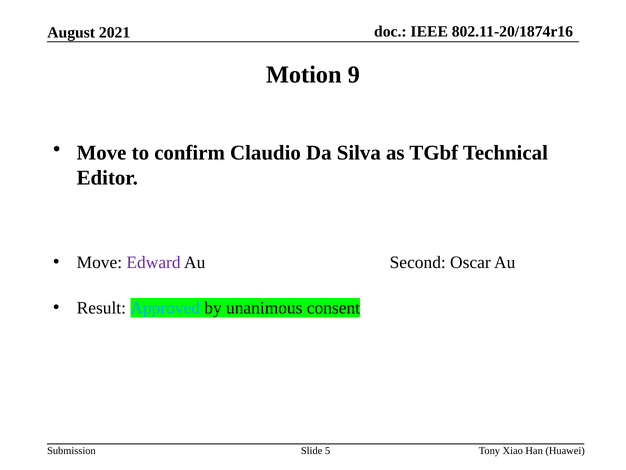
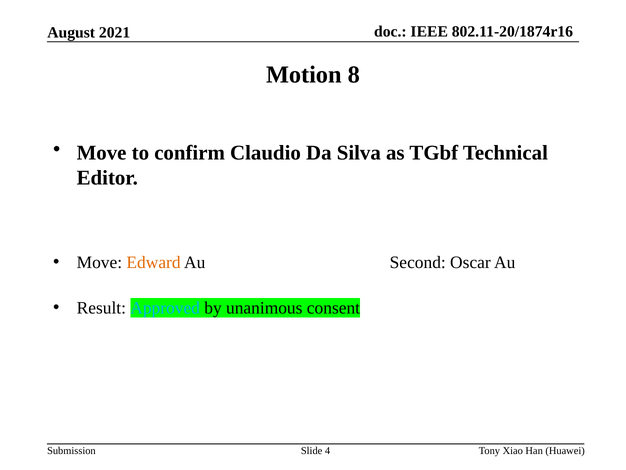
9: 9 -> 8 (354, 75)
Edward colour: purple -> orange (154, 262)
5: 5 -> 4 (328, 450)
